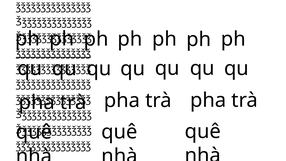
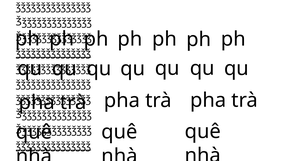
ǯǯǯǯǯǯǯǯǯǯǯǯǯǯǯ underline: none -> present (53, 146)
